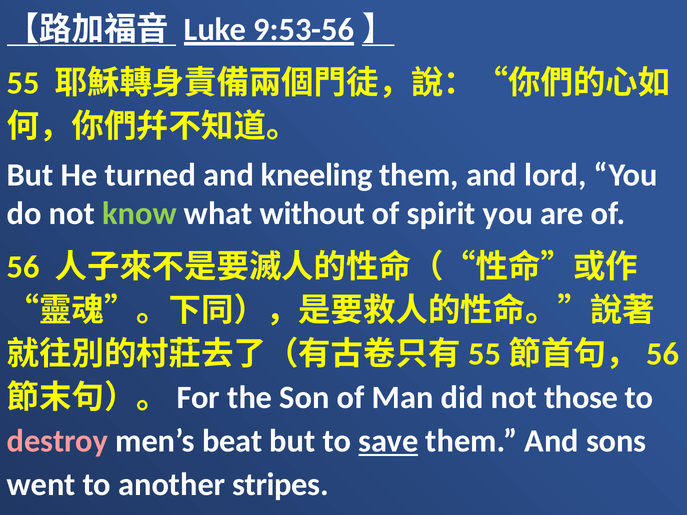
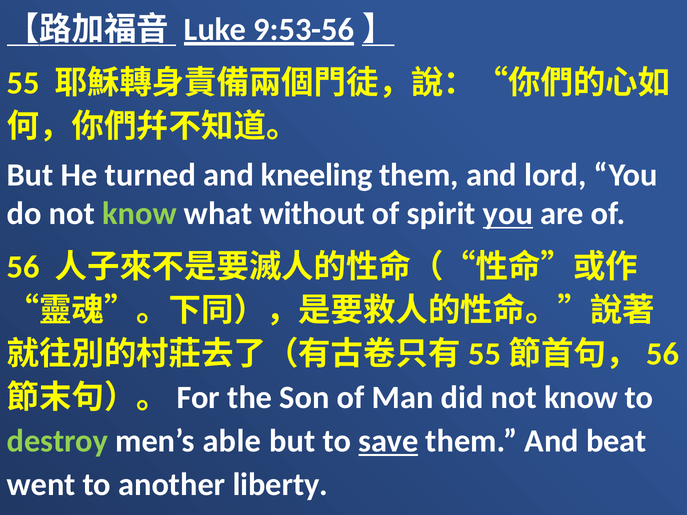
you underline: none -> present (508, 214)
did not those: those -> know (581, 398)
destroy colour: pink -> light green (57, 441)
beat: beat -> able (232, 441)
sons: sons -> beat (616, 441)
stripes: stripes -> liberty (280, 485)
